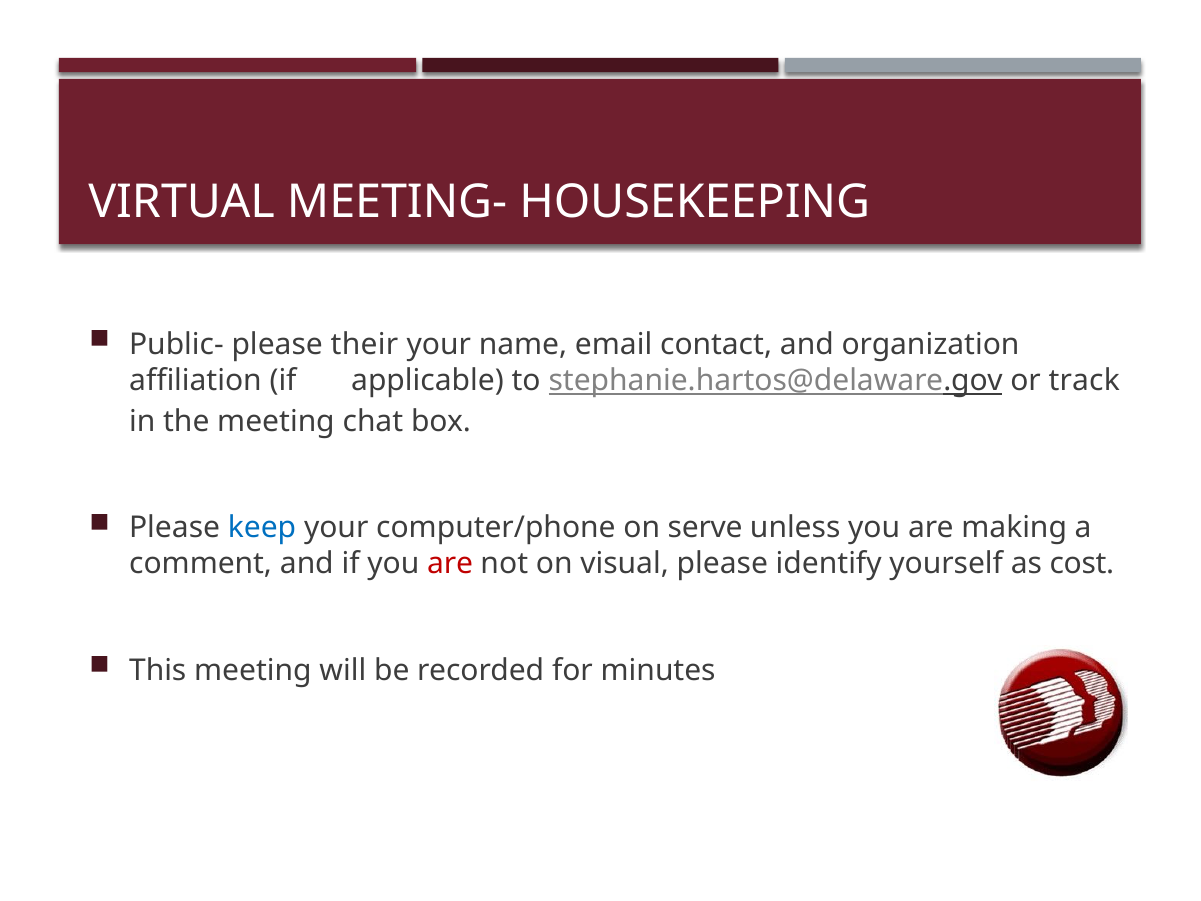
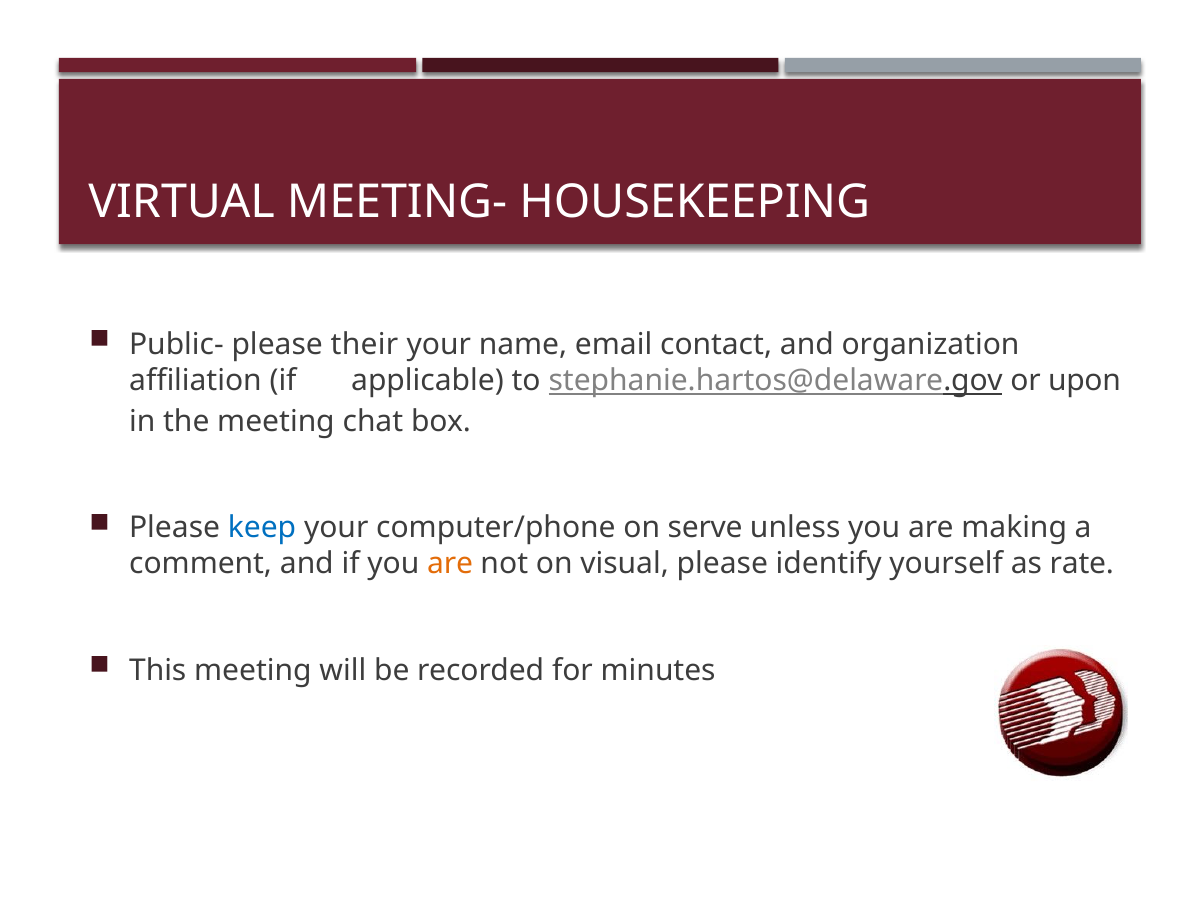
track: track -> upon (1084, 380)
are colour: red -> orange (450, 564)
cost: cost -> rate (1082, 564)
